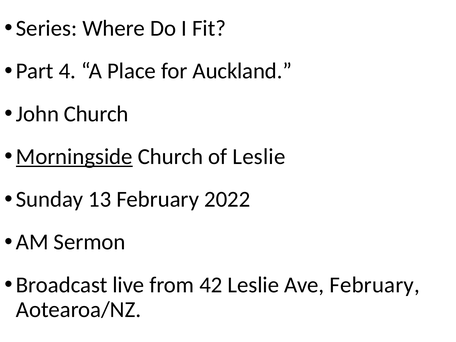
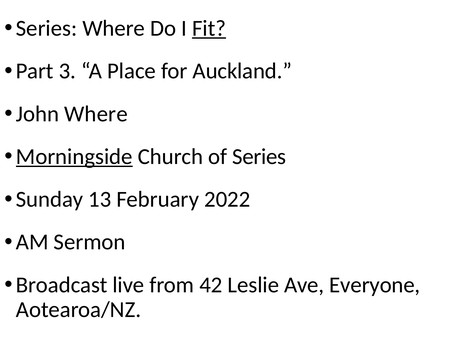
Fit underline: none -> present (209, 28)
4: 4 -> 3 (67, 71)
John Church: Church -> Where (96, 114)
of Leslie: Leslie -> Series (259, 157)
Ave February: February -> Everyone (375, 285)
